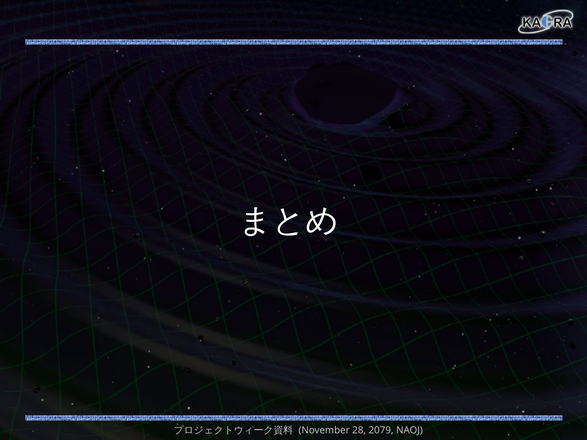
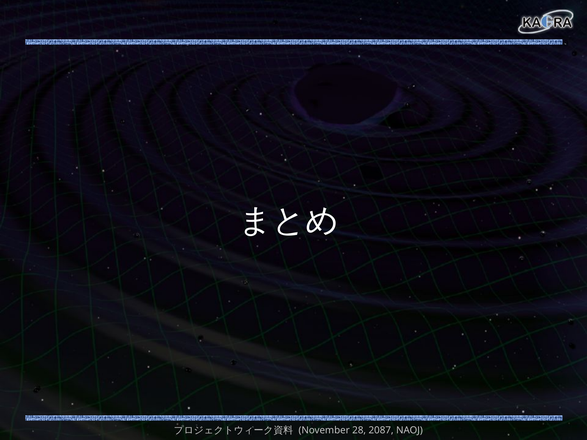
2079: 2079 -> 2087 (381, 431)
